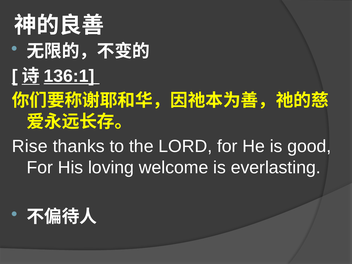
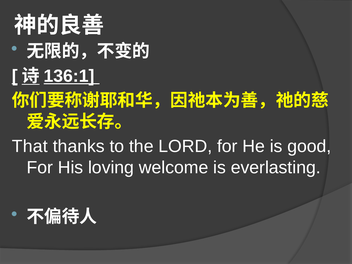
Rise: Rise -> That (30, 146)
